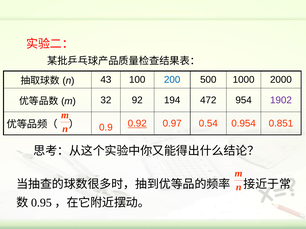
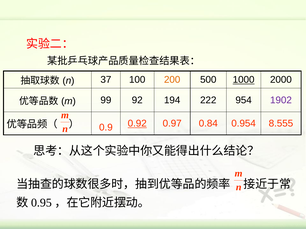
43: 43 -> 37 (106, 80)
200 colour: blue -> orange (172, 80)
1000 underline: none -> present (244, 80)
32: 32 -> 99 (106, 100)
472: 472 -> 222 (208, 100)
0.54: 0.54 -> 0.84 (208, 124)
0.851: 0.851 -> 8.555 (281, 124)
